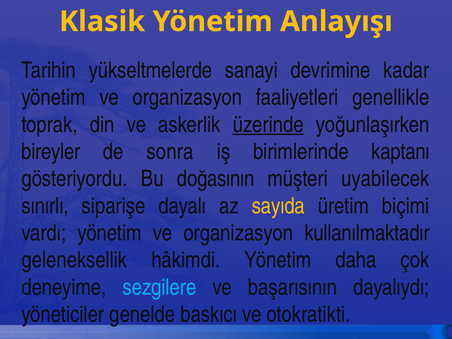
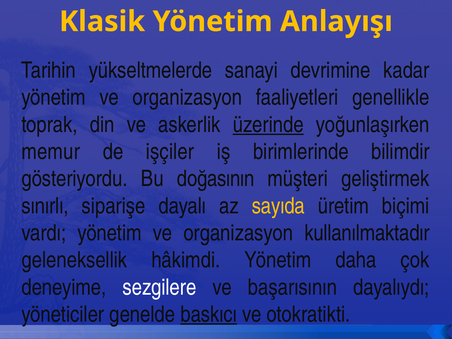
bireyler: bireyler -> memur (51, 152)
sonra: sonra -> işçiler (170, 152)
kaptanı: kaptanı -> bilimdir (400, 152)
uyabilecek: uyabilecek -> geliştirmek (385, 179)
sezgilere colour: light blue -> white (159, 287)
baskıcı underline: none -> present (209, 314)
